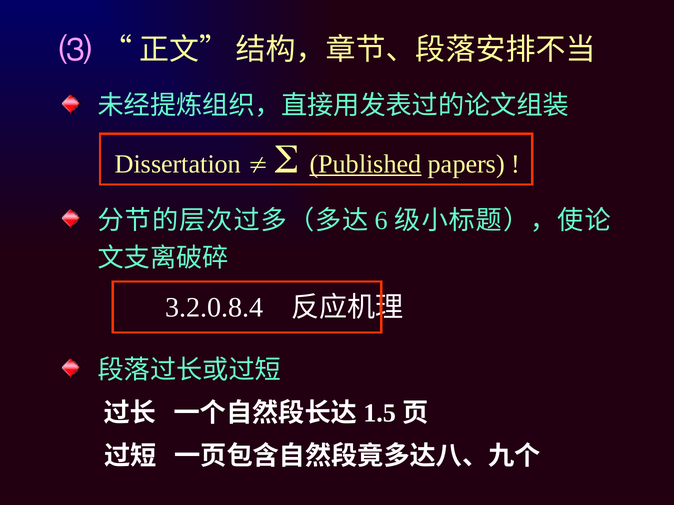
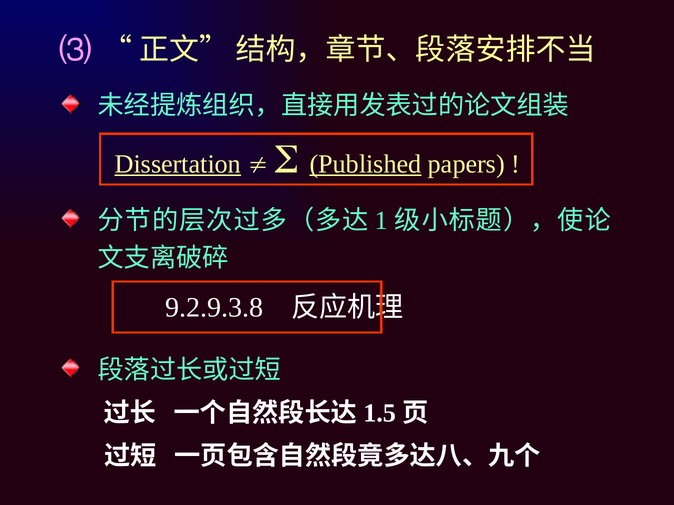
Dissertation underline: none -> present (178, 164)
6: 6 -> 1 (381, 221)
3.2.0.8.4: 3.2.0.8.4 -> 9.2.9.3.8 (214, 308)
